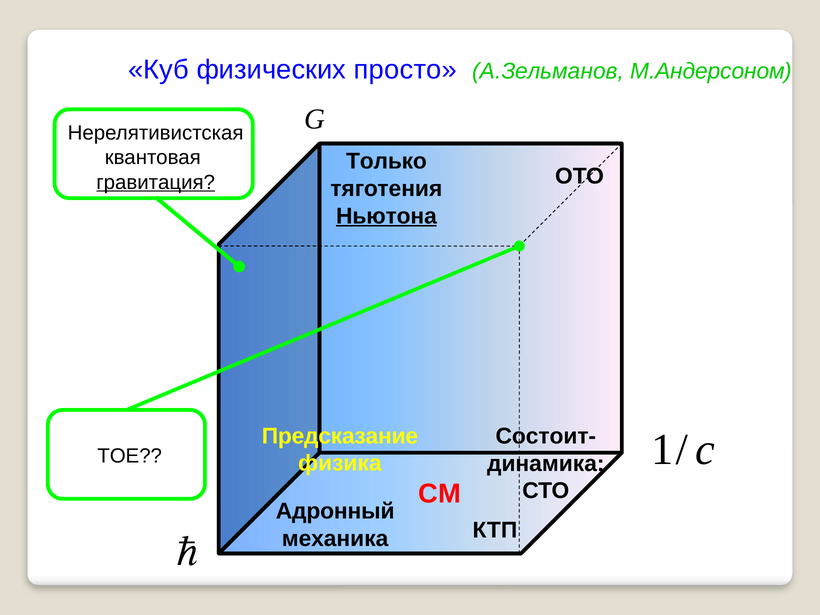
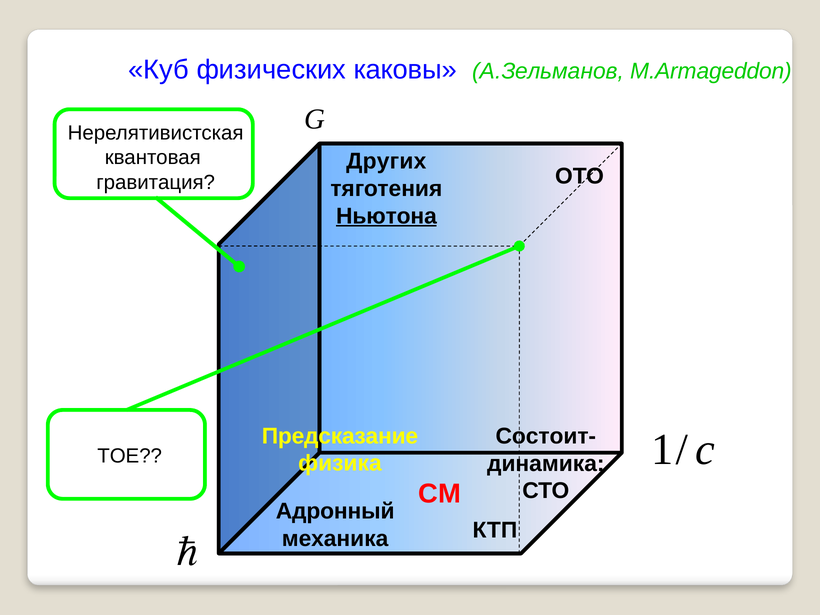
просто: просто -> каковы (405, 70)
М.Андерсоном: М.Андерсоном -> М.Armageddon (711, 71)
Только: Только -> Других (386, 161)
гравитация underline: present -> none (156, 182)
